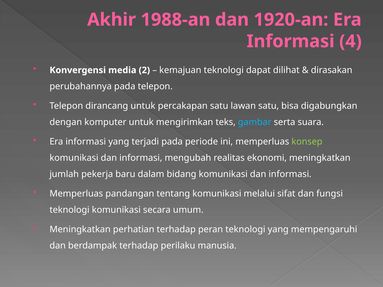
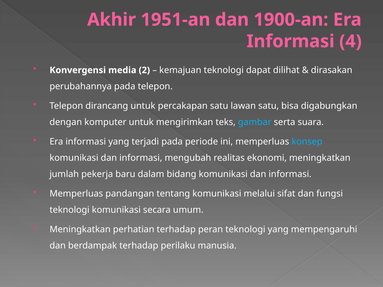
1988-an: 1988-an -> 1951-an (175, 20)
1920-an: 1920-an -> 1900-an (291, 20)
konsep colour: light green -> light blue (307, 142)
